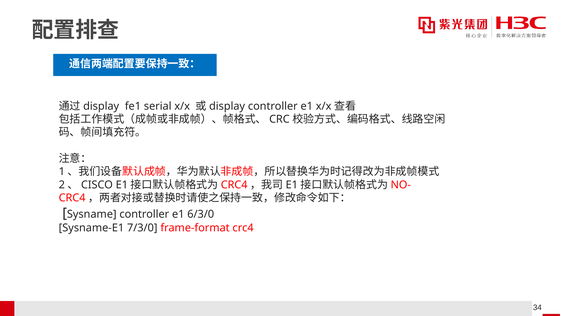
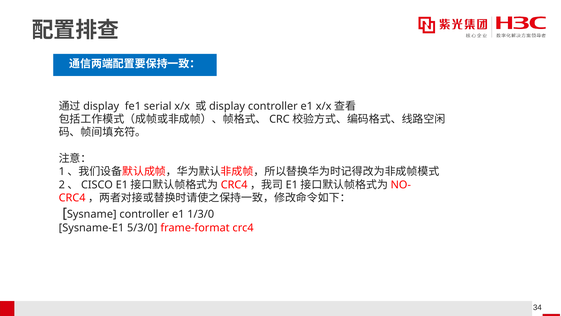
6/3/0: 6/3/0 -> 1/3/0 (201, 214)
7/3/0: 7/3/0 -> 5/3/0 (142, 228)
